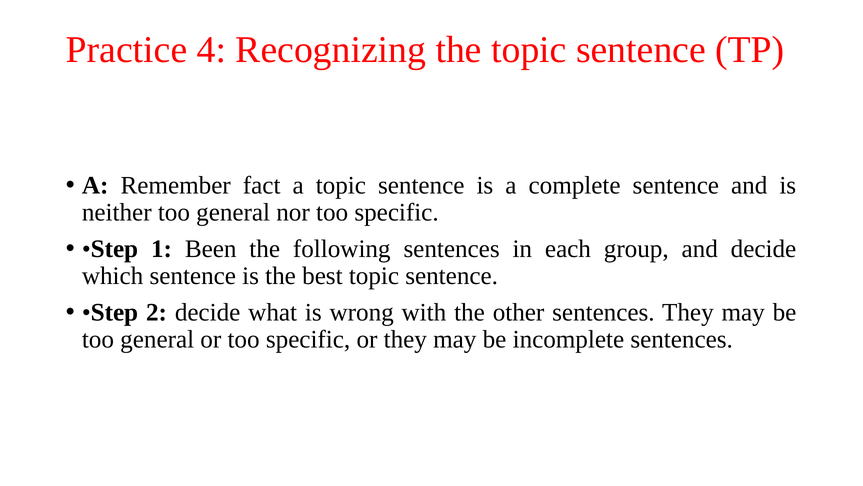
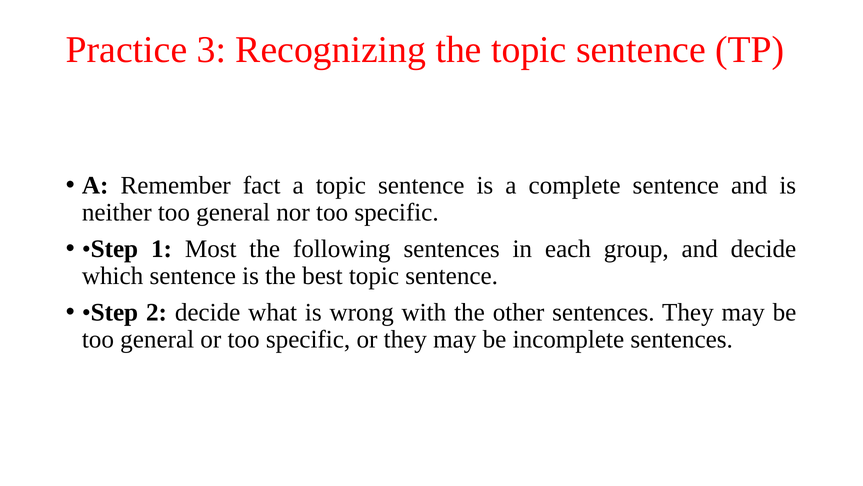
4: 4 -> 3 (211, 50)
Been: Been -> Most (211, 249)
